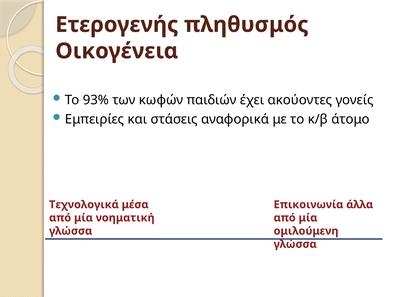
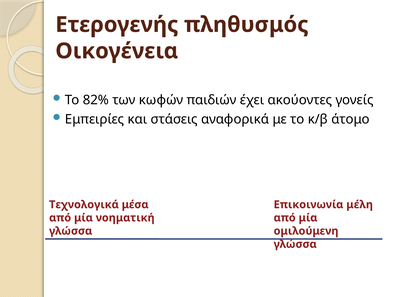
93%: 93% -> 82% (96, 100)
άλλα: άλλα -> μέλη (360, 205)
